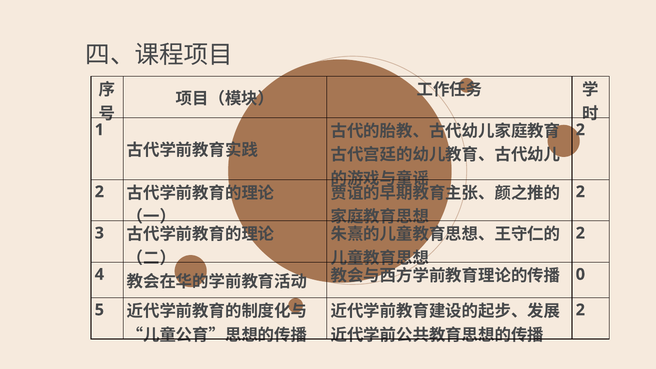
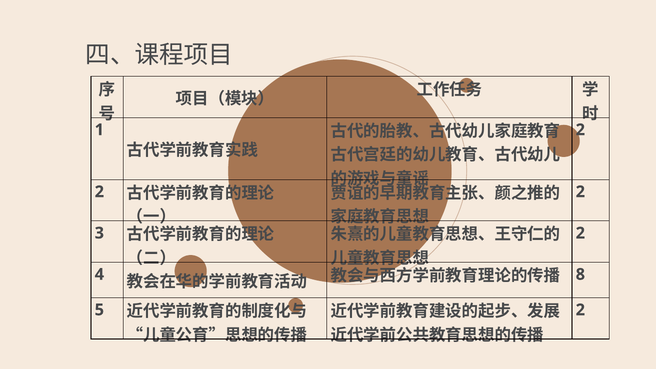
0: 0 -> 8 (580, 274)
